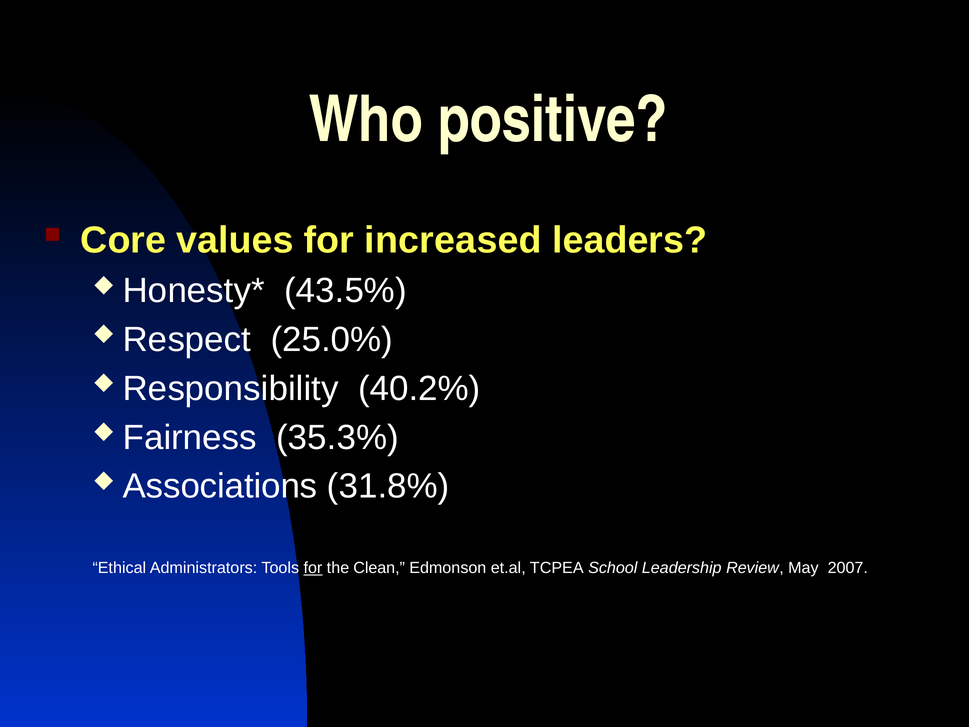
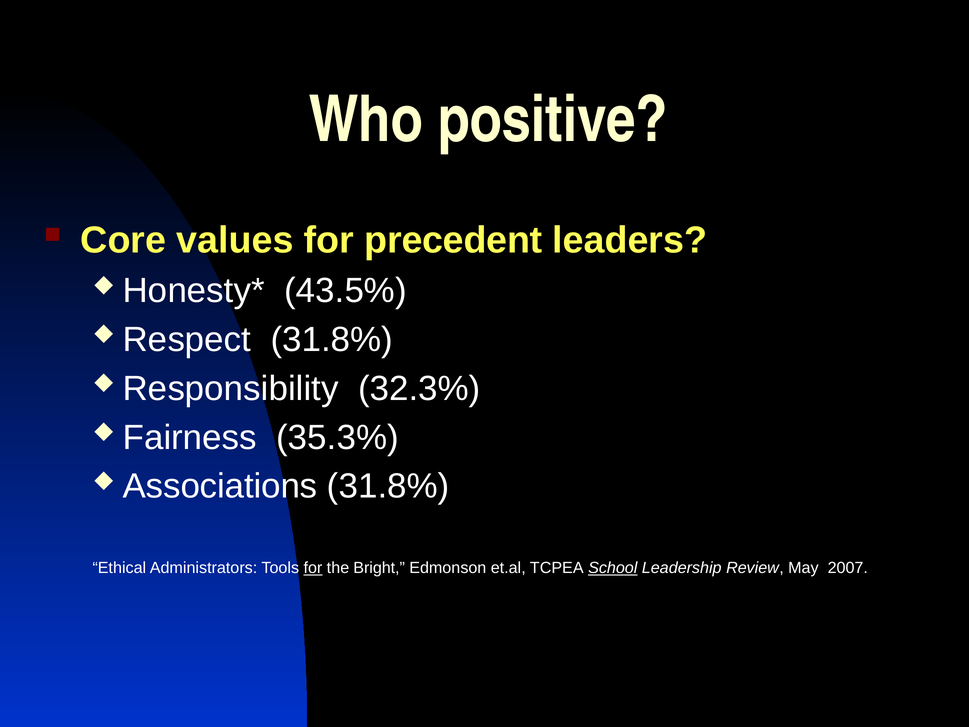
increased: increased -> precedent (453, 240)
Respect 25.0%: 25.0% -> 31.8% (332, 339)
40.2%: 40.2% -> 32.3% (419, 388)
Clean: Clean -> Bright (379, 568)
School underline: none -> present (613, 568)
